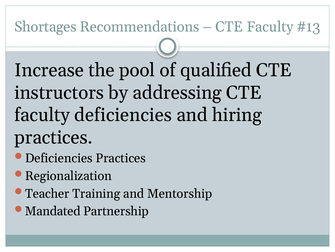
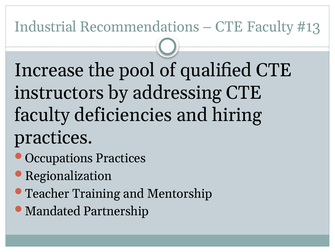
Shortages: Shortages -> Industrial (45, 27)
Deficiencies: Deficiencies -> Occupations (59, 158)
